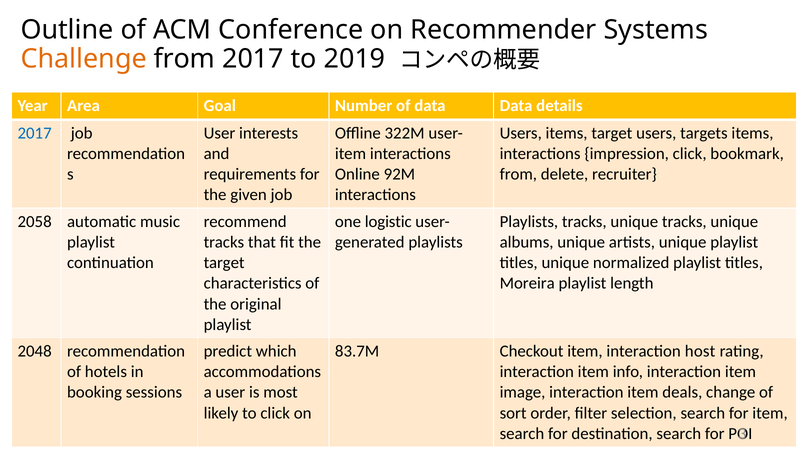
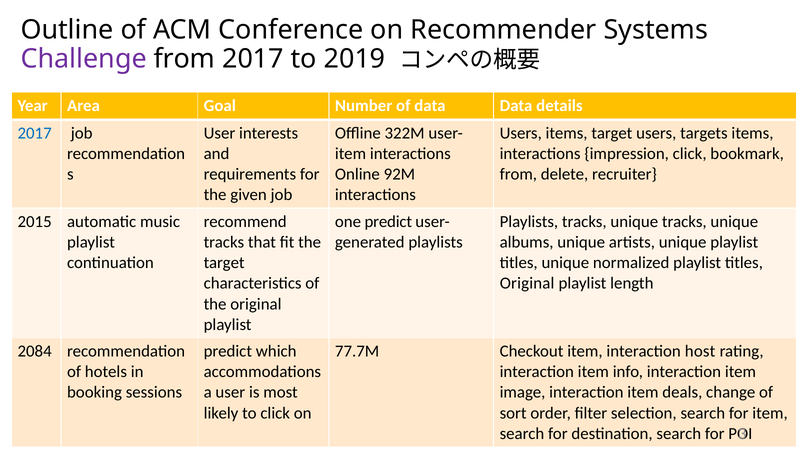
Challenge colour: orange -> purple (84, 59)
2058: 2058 -> 2015 (35, 222)
one logistic: logistic -> predict (388, 222)
Moreira: Moreira -> Original (527, 284)
2048: 2048 -> 2084 (35, 352)
83.7M: 83.7M -> 77.7M (357, 352)
